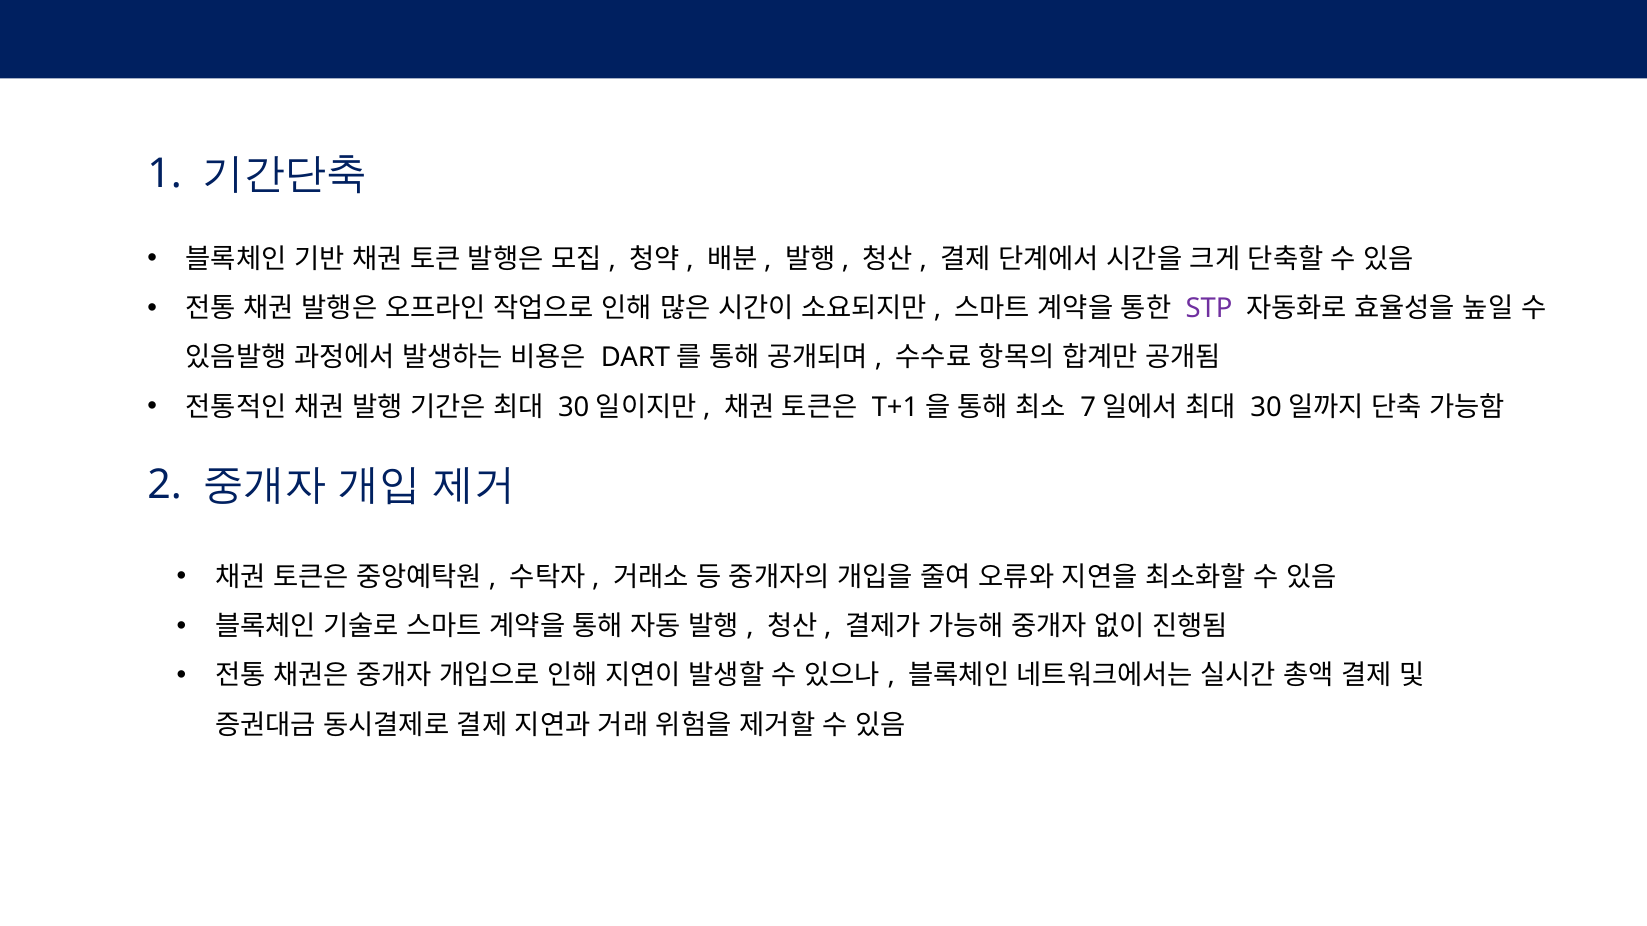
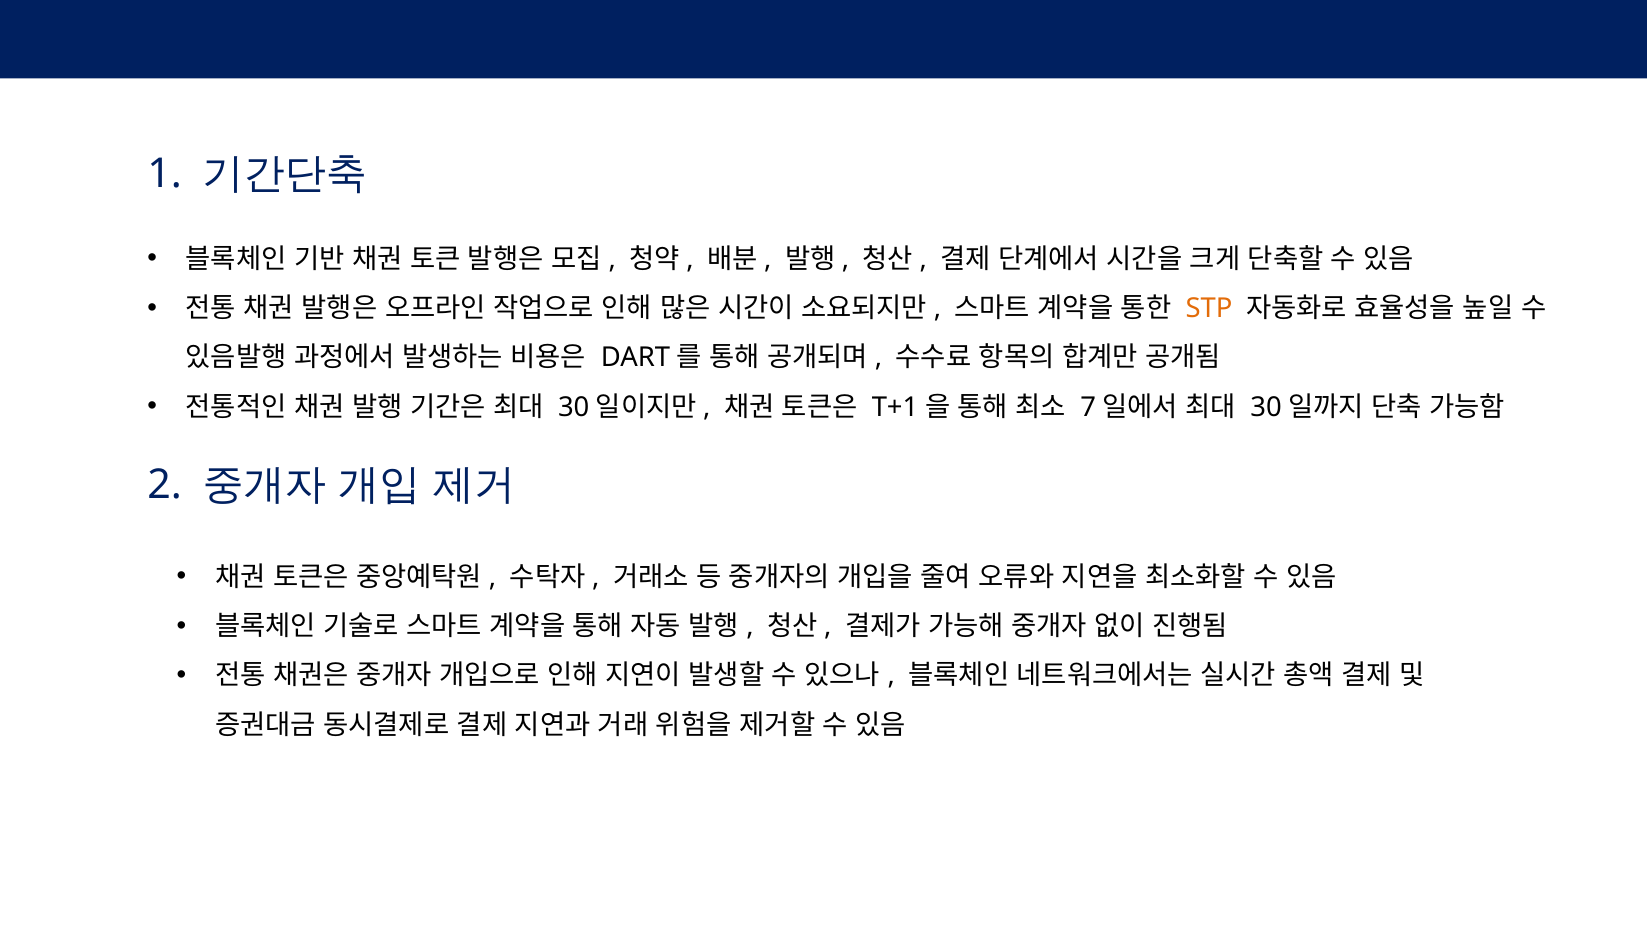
STP colour: purple -> orange (1209, 309)
